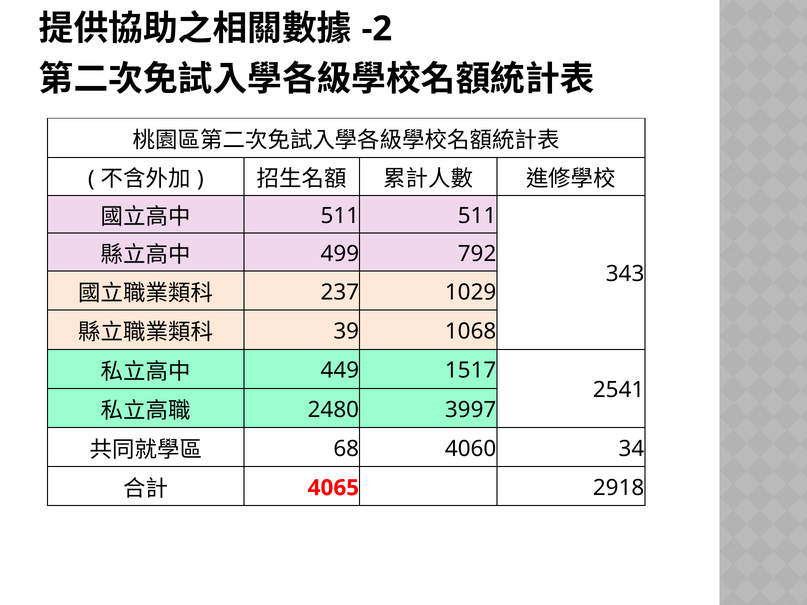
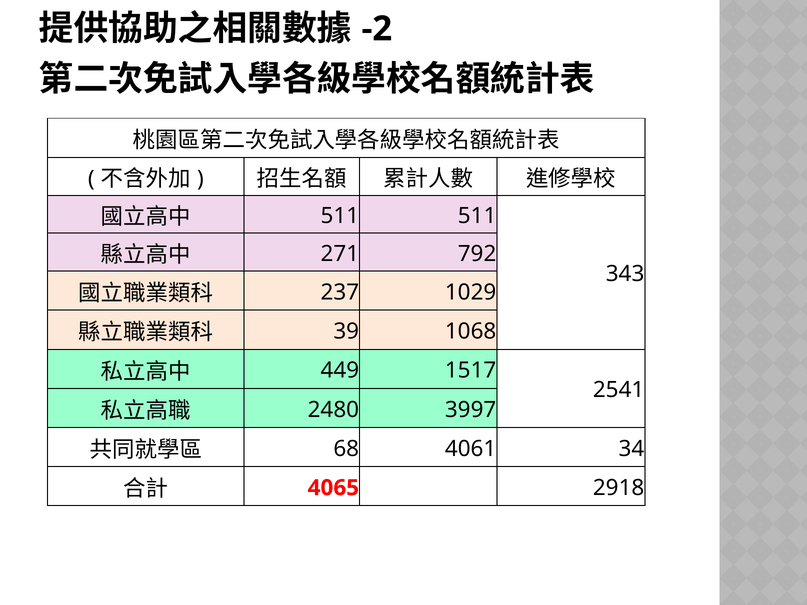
499: 499 -> 271 (340, 254)
4060: 4060 -> 4061 (471, 449)
